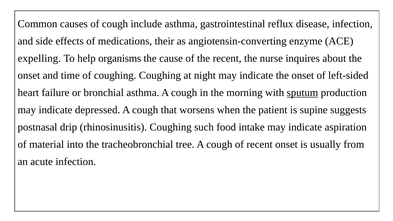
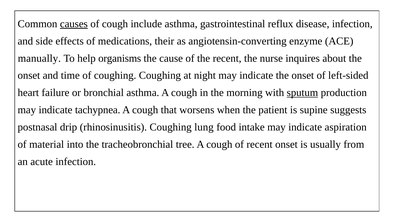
causes underline: none -> present (74, 24)
expelling: expelling -> manually (39, 58)
depressed: depressed -> tachypnea (98, 110)
such: such -> lung (204, 127)
